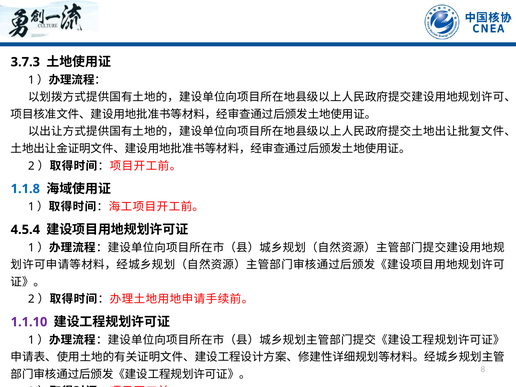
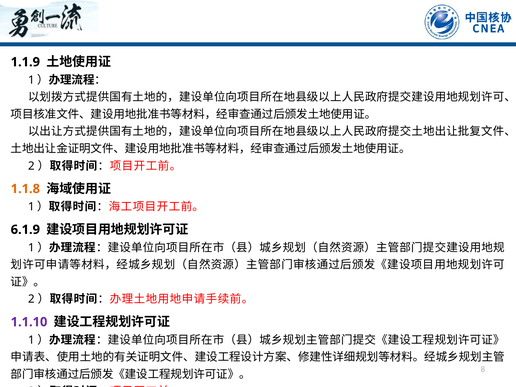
3.7.3: 3.7.3 -> 1.1.9 (25, 62)
1.1.8 colour: blue -> orange (25, 189)
4.5.4: 4.5.4 -> 6.1.9 (25, 230)
